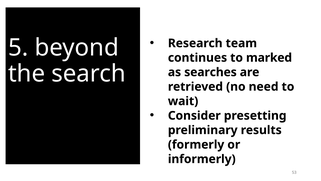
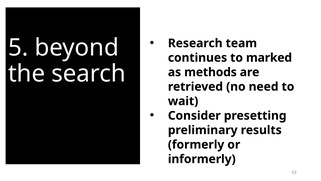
searches: searches -> methods (211, 72)
